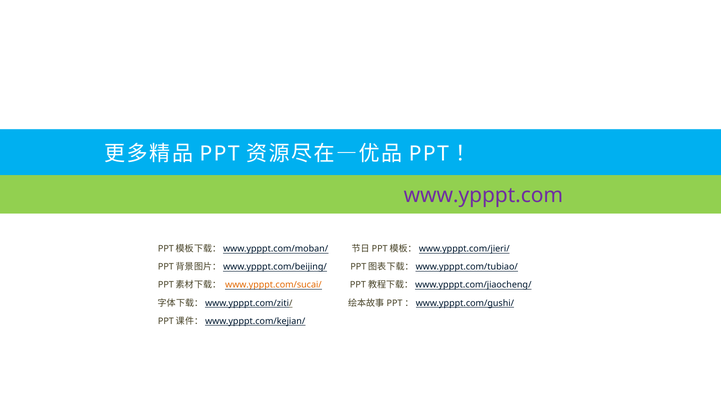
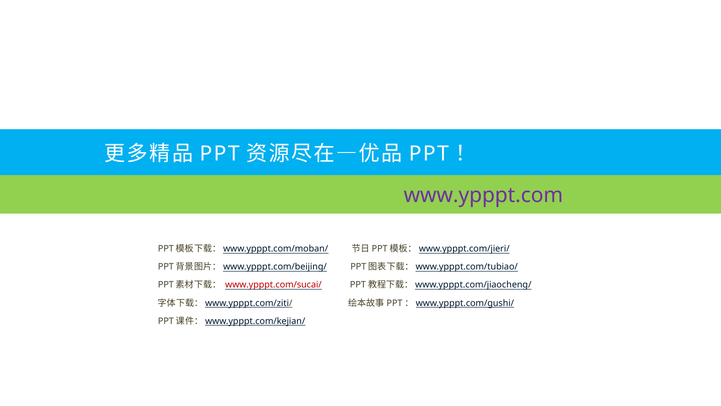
www.ypppt.com/sucai/ colour: orange -> red (273, 285)
